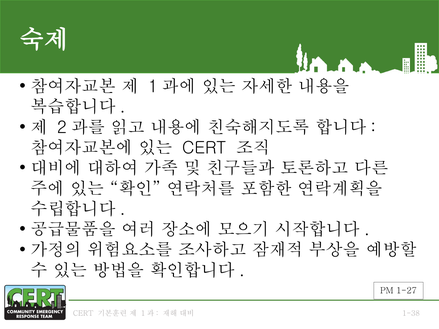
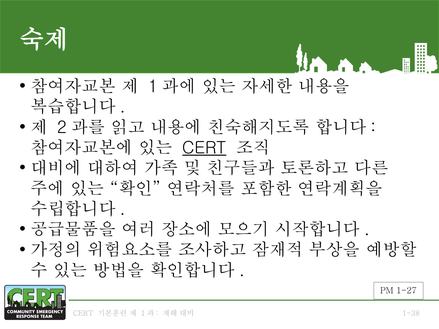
CERT underline: none -> present (204, 148)
